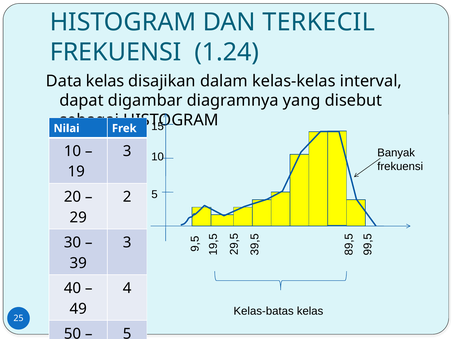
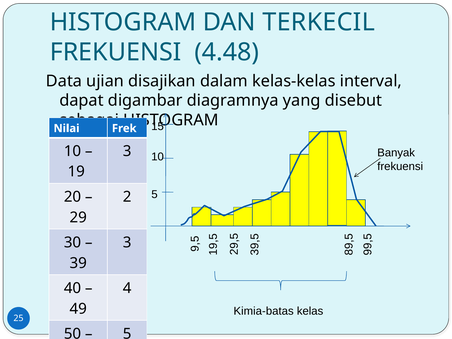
1.24: 1.24 -> 4.48 (227, 52)
Data kelas: kelas -> ujian (105, 81)
Kelas-batas: Kelas-batas -> Kimia-batas (264, 311)
